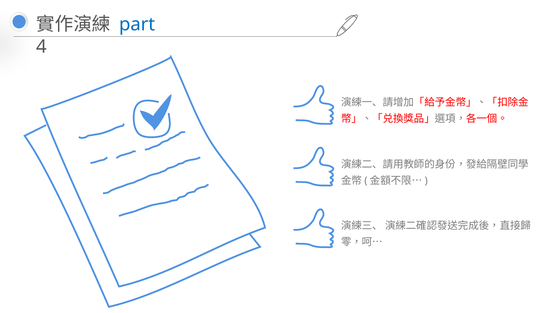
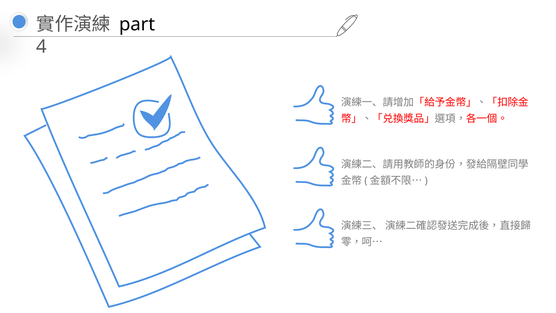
part colour: blue -> black (137, 24)
